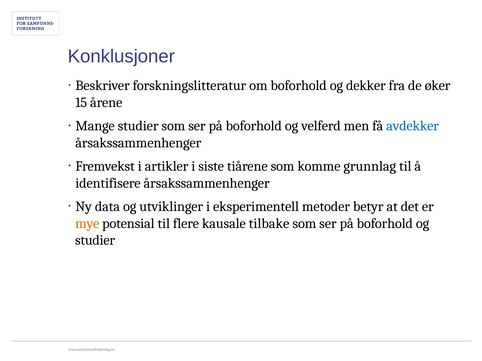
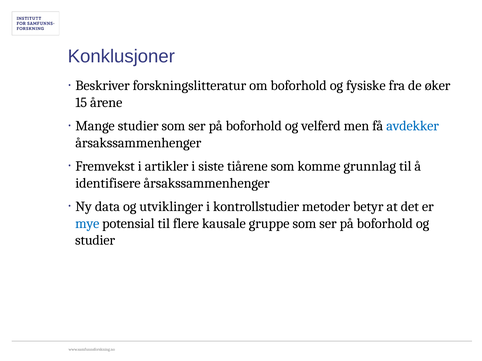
dekker: dekker -> fysiske (366, 86)
eksperimentell: eksperimentell -> kontrollstudier (256, 207)
mye colour: orange -> blue (87, 224)
tilbake: tilbake -> gruppe (269, 224)
